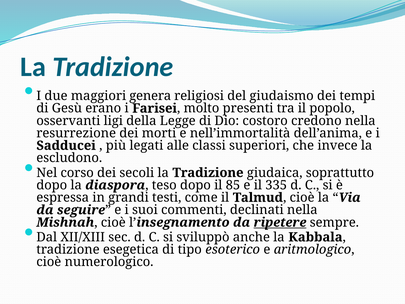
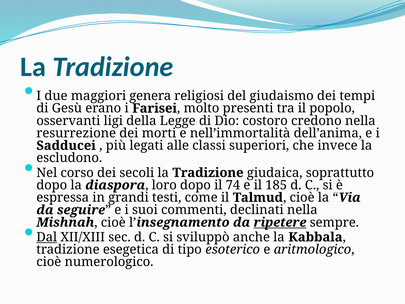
teso: teso -> loro (164, 185)
85: 85 -> 74 (233, 185)
335: 335 -> 185 (276, 185)
Dal underline: none -> present (47, 237)
